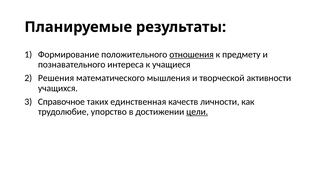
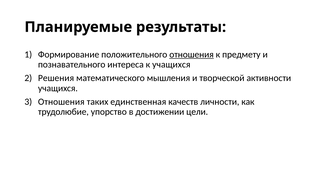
к учащиеся: учащиеся -> учащихся (171, 64)
Справочное: Справочное -> Отношения (61, 101)
цели underline: present -> none (197, 112)
